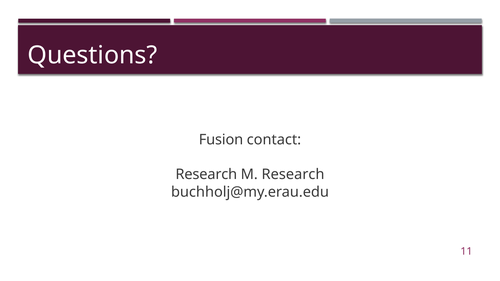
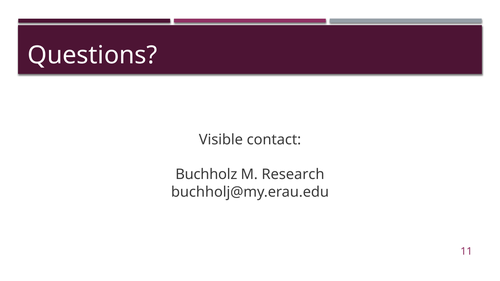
Fusion: Fusion -> Visible (221, 140)
Research: Research -> Buchholz (206, 175)
